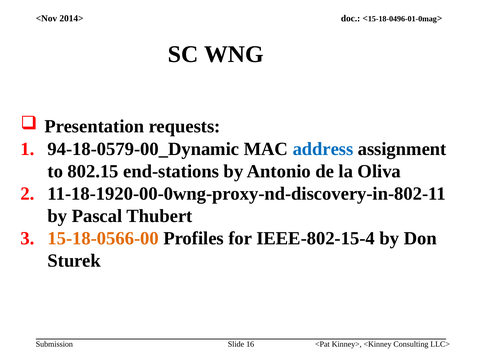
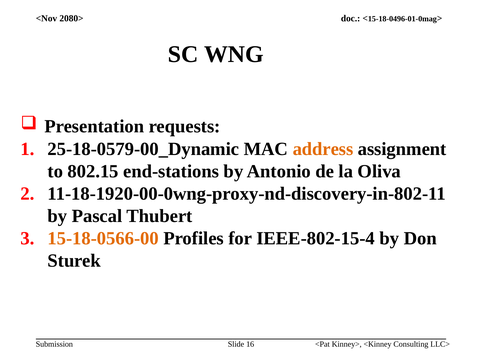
2014>: 2014> -> 2080> (71, 18)
94-18-0579-00_Dynamic: 94-18-0579-00_Dynamic -> 25-18-0579-00_Dynamic (143, 149)
address colour: blue -> orange (323, 149)
